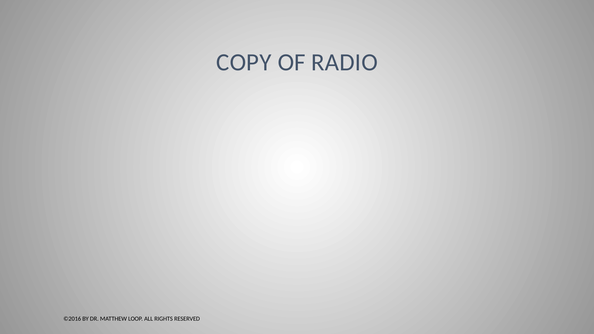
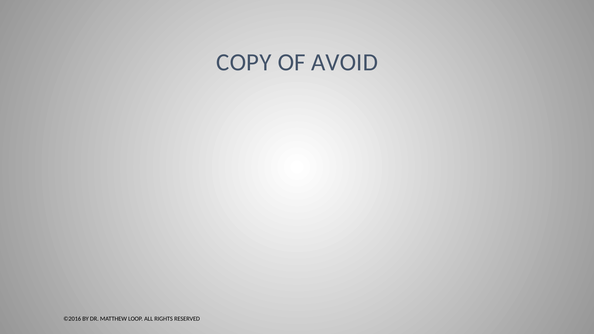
RADIO: RADIO -> AVOID (344, 62)
